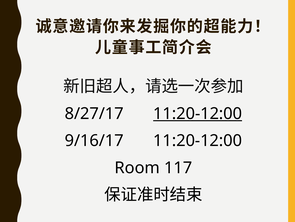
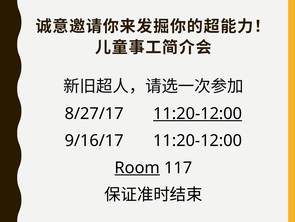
Room underline: none -> present (137, 167)
